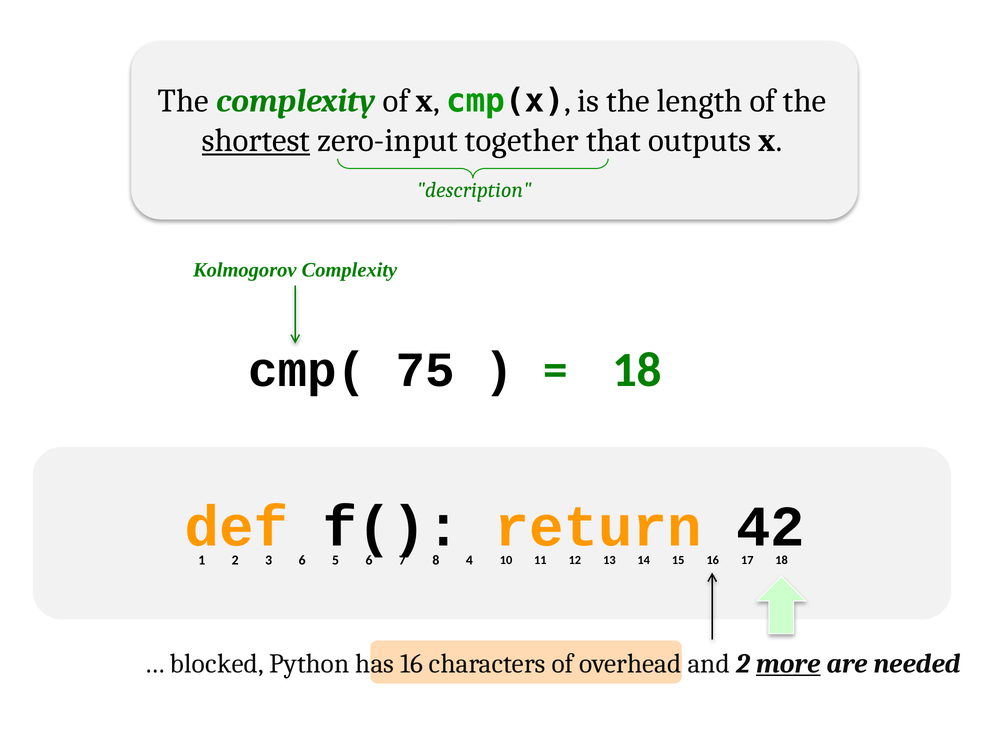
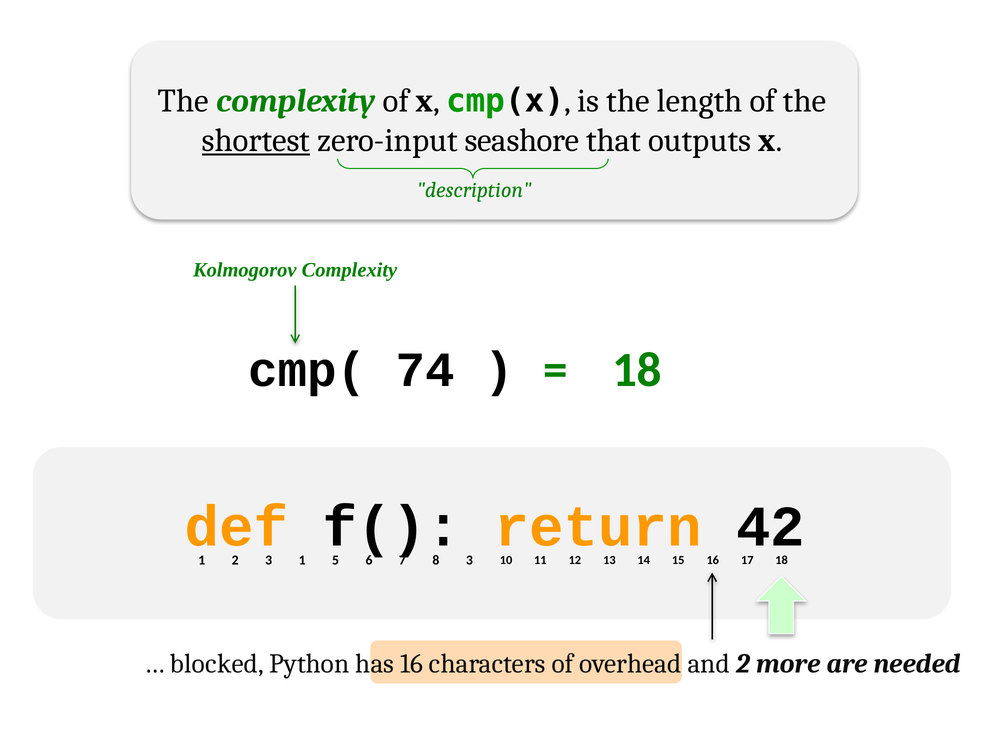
together: together -> seashore (522, 140)
75: 75 -> 74 (425, 370)
6: 6 -> 1 (302, 560)
4: 4 -> 3 (469, 560)
more underline: present -> none (788, 664)
